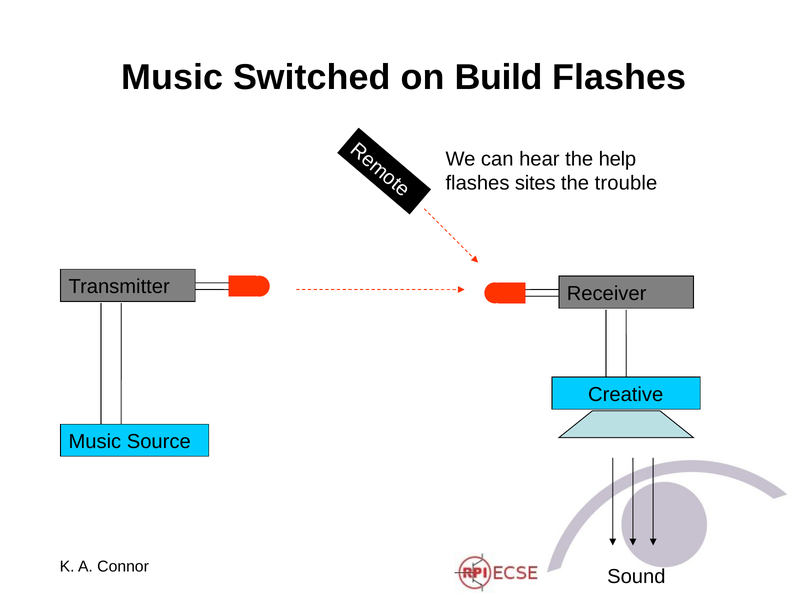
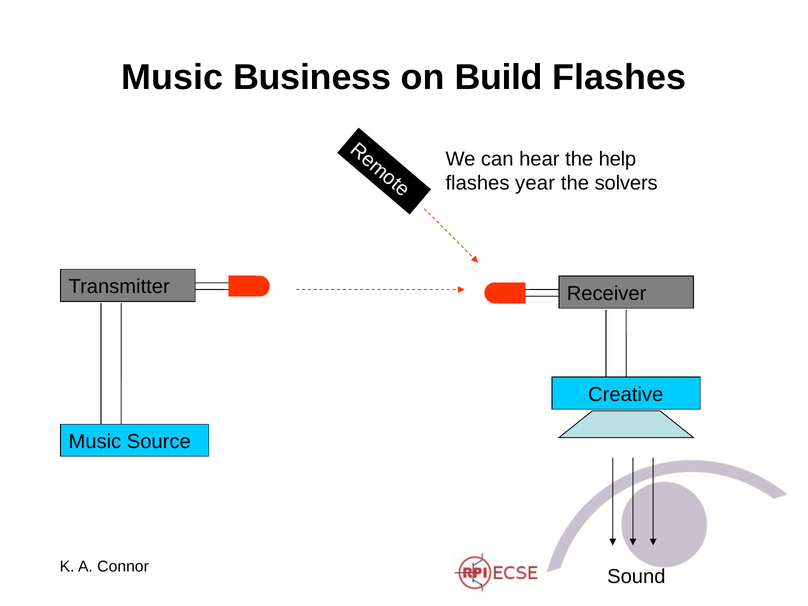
Switched: Switched -> Business (312, 77)
sites: sites -> year (535, 183)
trouble: trouble -> solvers (626, 183)
